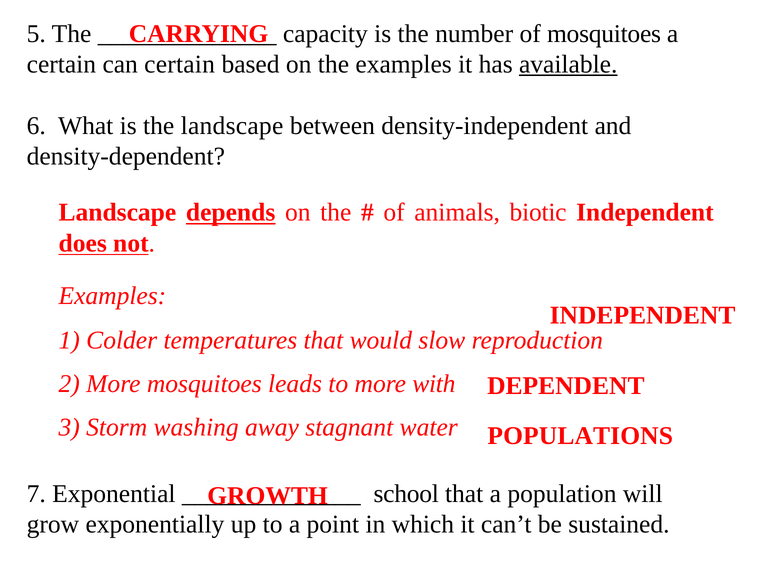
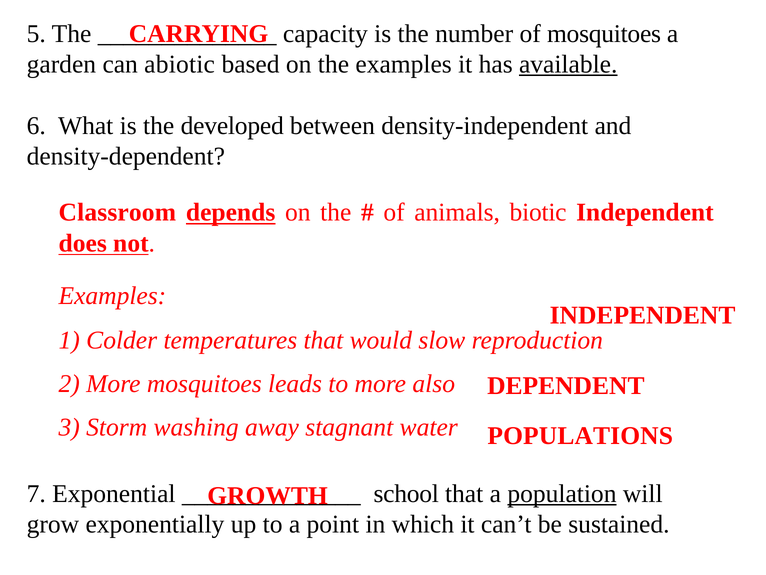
certain: certain -> garden (61, 64)
can certain: certain -> abiotic (180, 64)
the landscape: landscape -> developed (232, 126)
Landscape: Landscape -> Classroom (117, 212)
with: with -> also (434, 383)
population underline: none -> present (562, 493)
